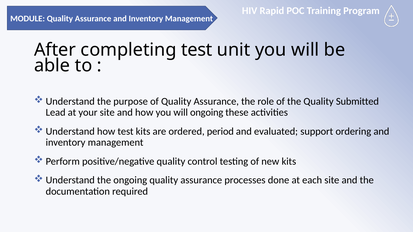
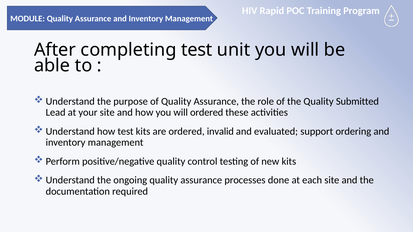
will ongoing: ongoing -> ordered (207, 113)
period: period -> invalid (220, 132)
